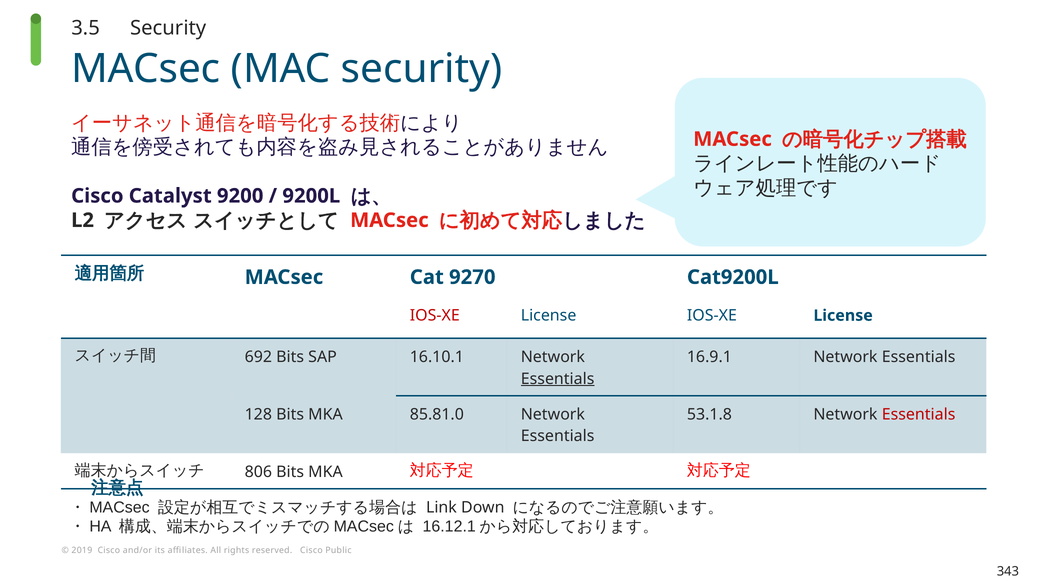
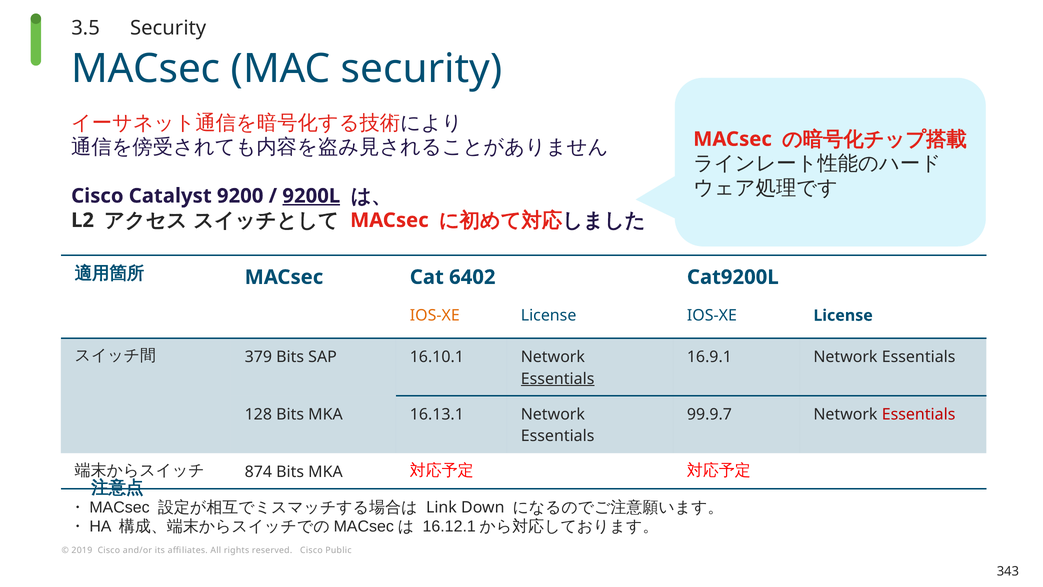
9200L underline: none -> present (311, 196)
9270: 9270 -> 6402 (472, 277)
IOS-XE colour: red -> orange (435, 315)
692: 692 -> 379 (258, 357)
85.81.0: 85.81.0 -> 16.13.1 (437, 414)
53.1.8: 53.1.8 -> 99.9.7 (709, 414)
806: 806 -> 874 (258, 472)
